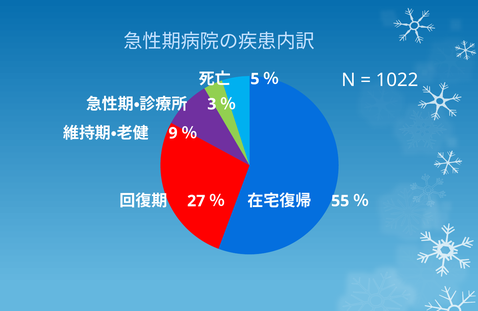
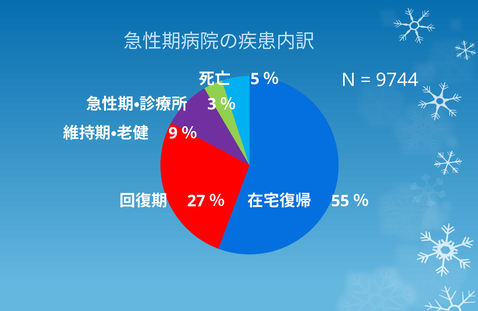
1022: 1022 -> 9744 (397, 80)
